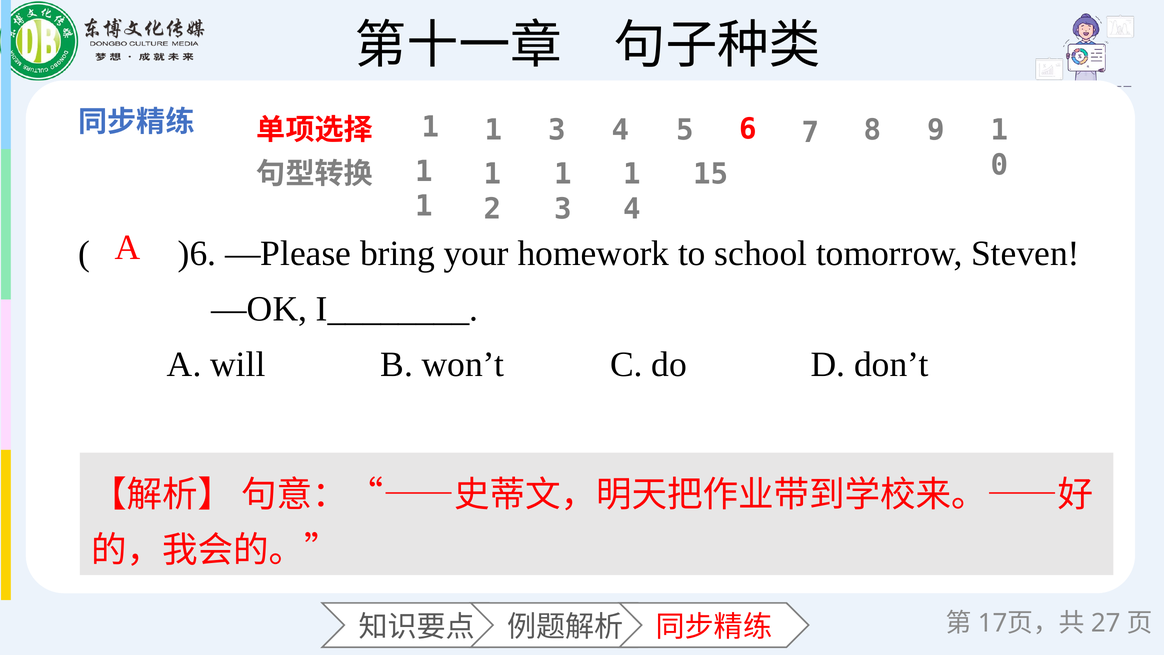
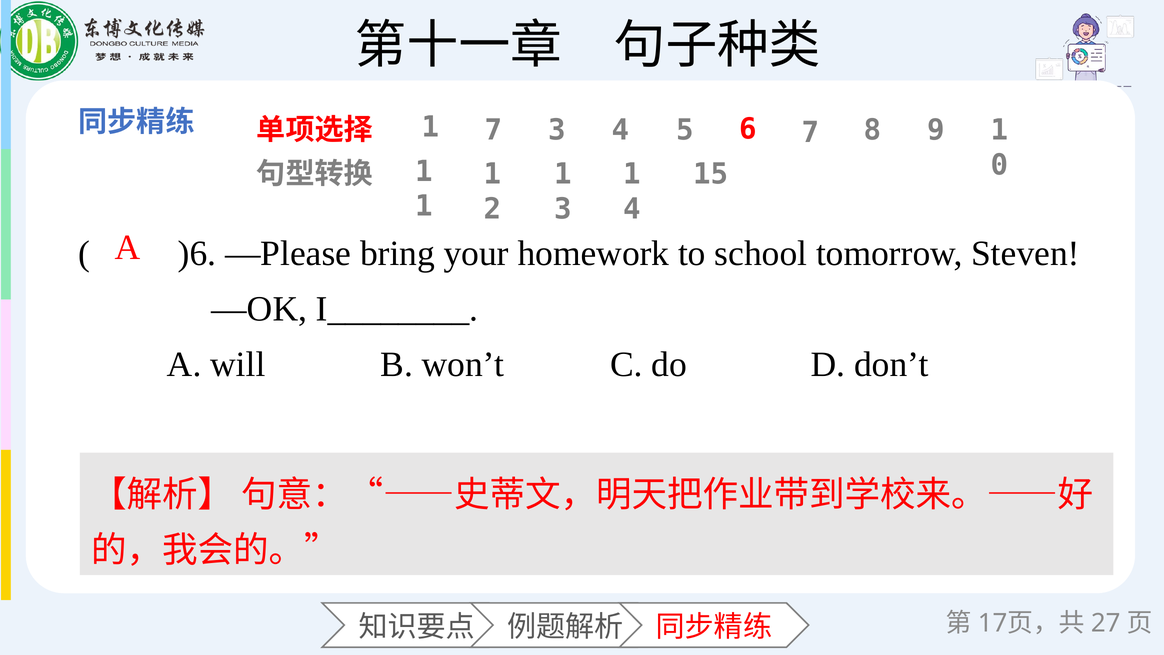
1: 1 -> 7 (494, 130)
